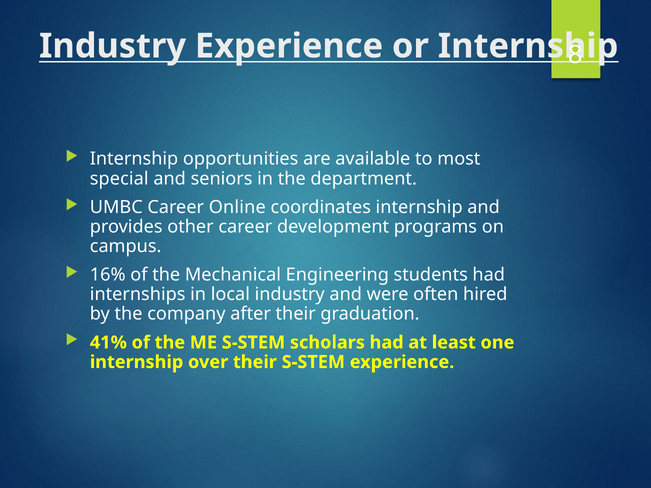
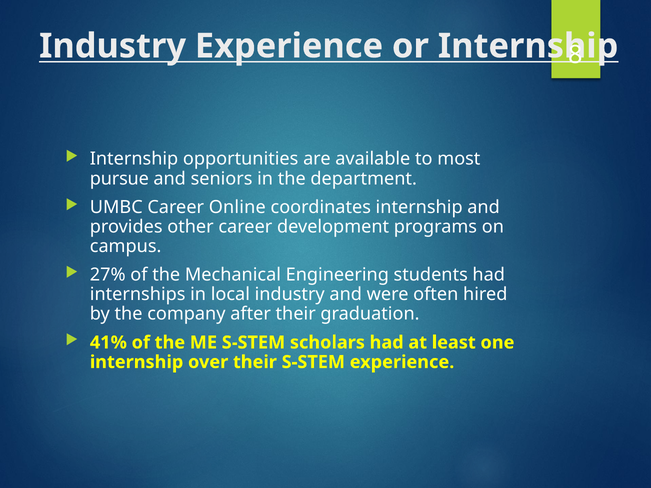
special: special -> pursue (119, 179)
16%: 16% -> 27% (108, 275)
